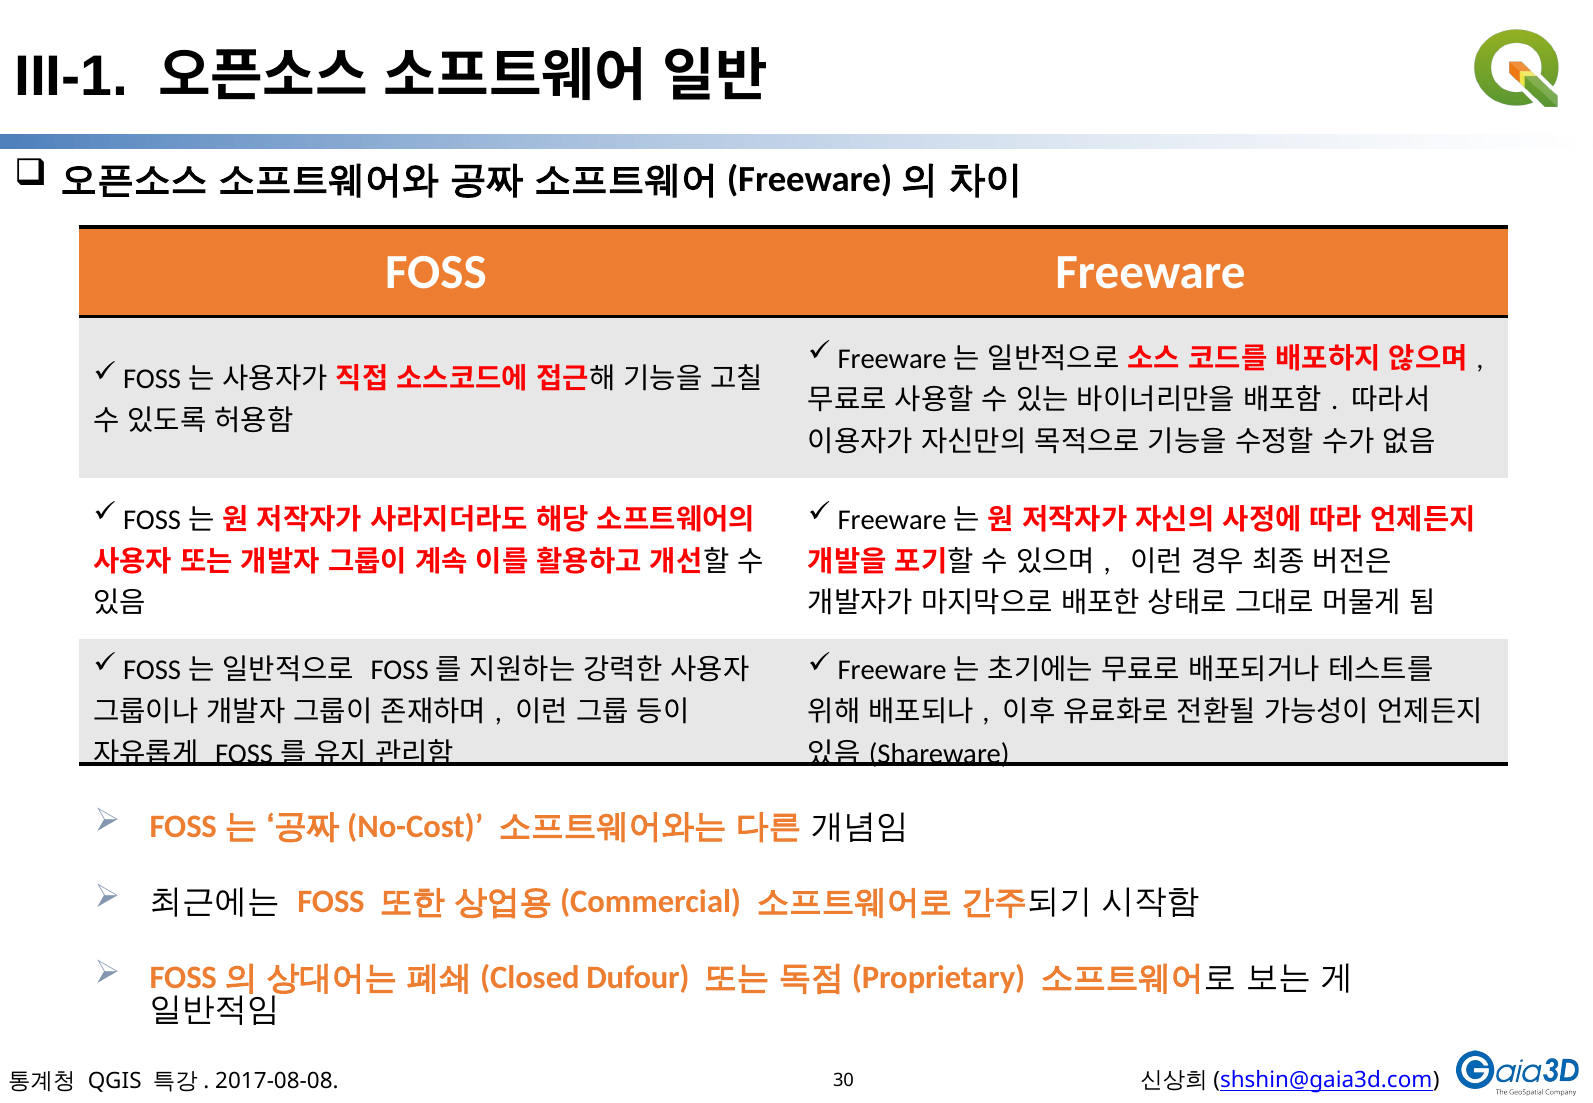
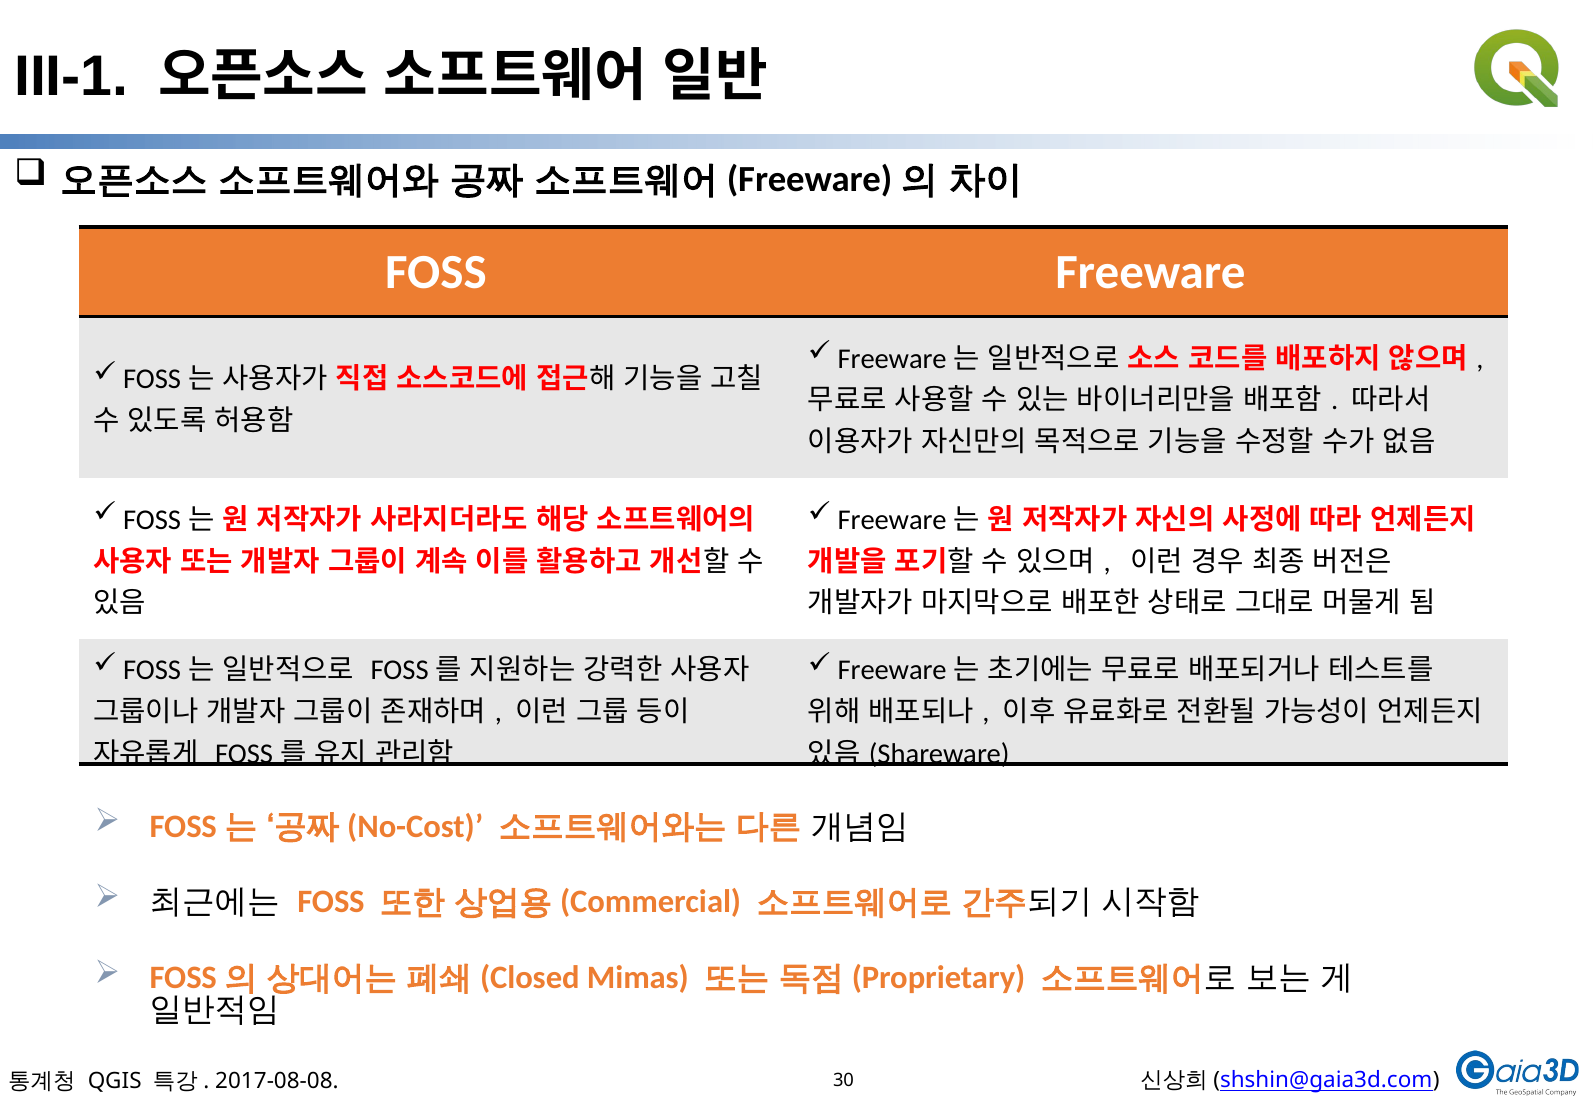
Dufour: Dufour -> Mimas (638, 978)
